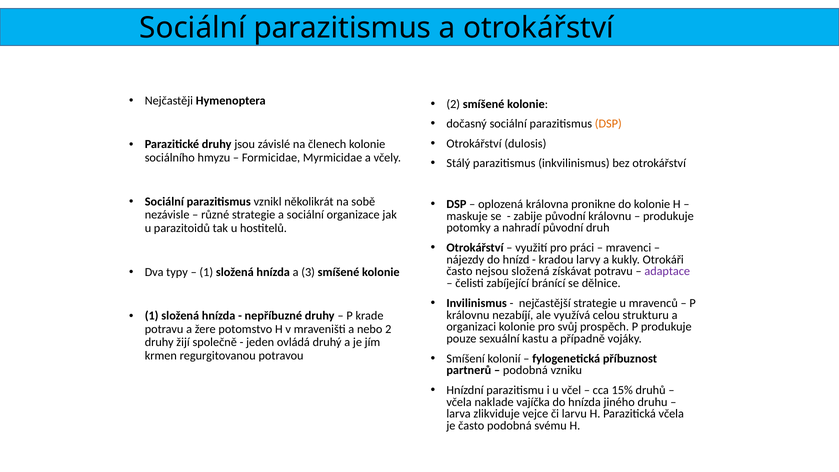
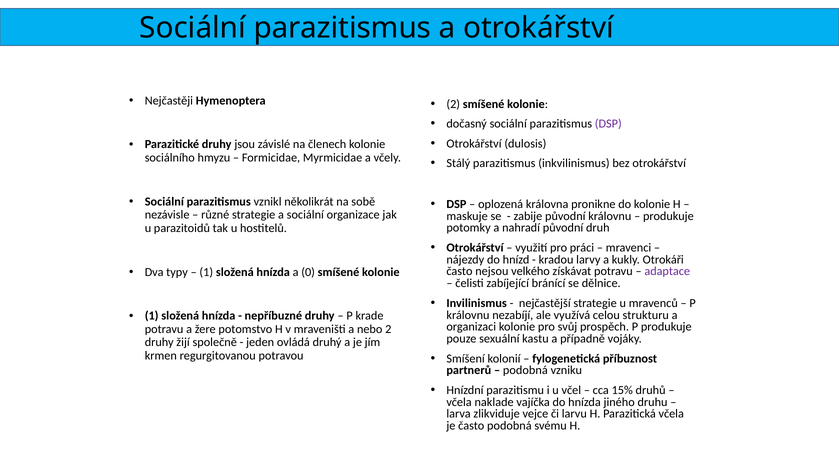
DSP colour: orange -> purple (608, 124)
3: 3 -> 0 (308, 272)
nejsou složená: složená -> velkého (531, 271)
